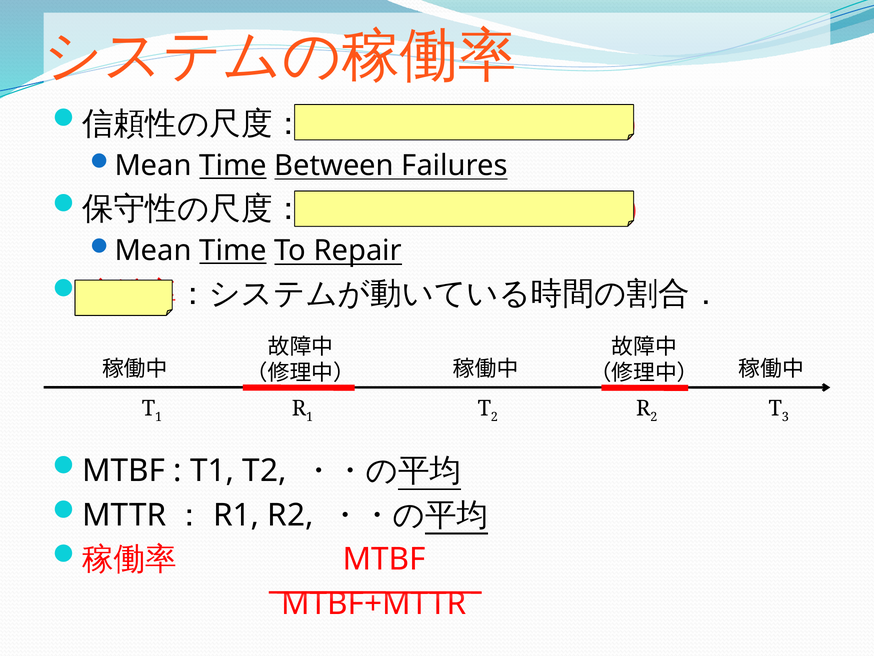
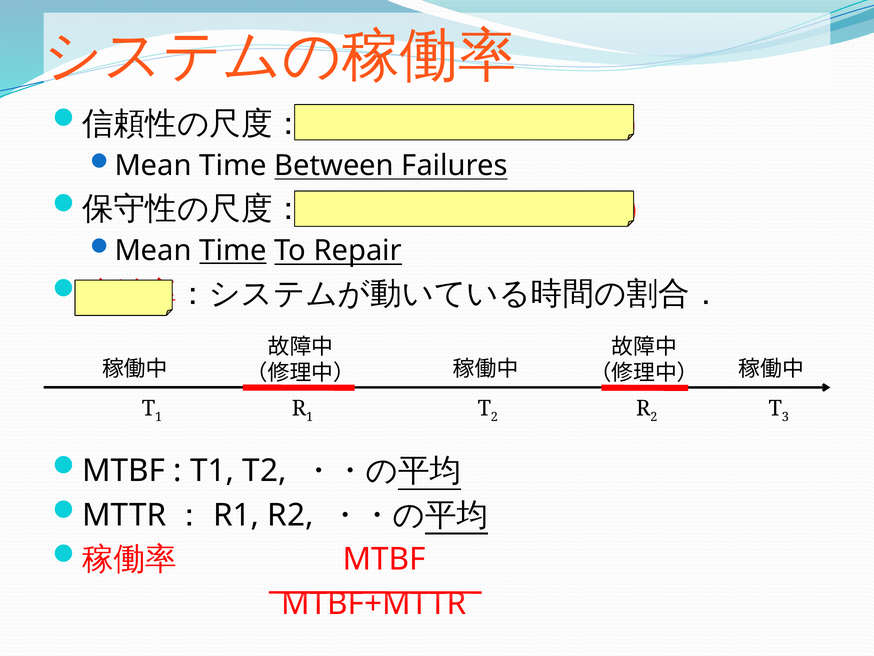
Time underline: present -> none (233, 166)
